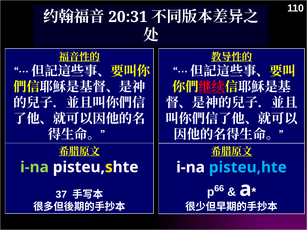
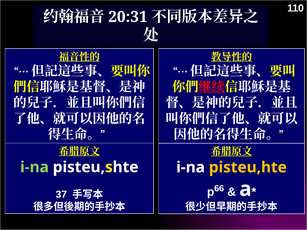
pisteu,hte colour: light blue -> yellow (248, 167)
